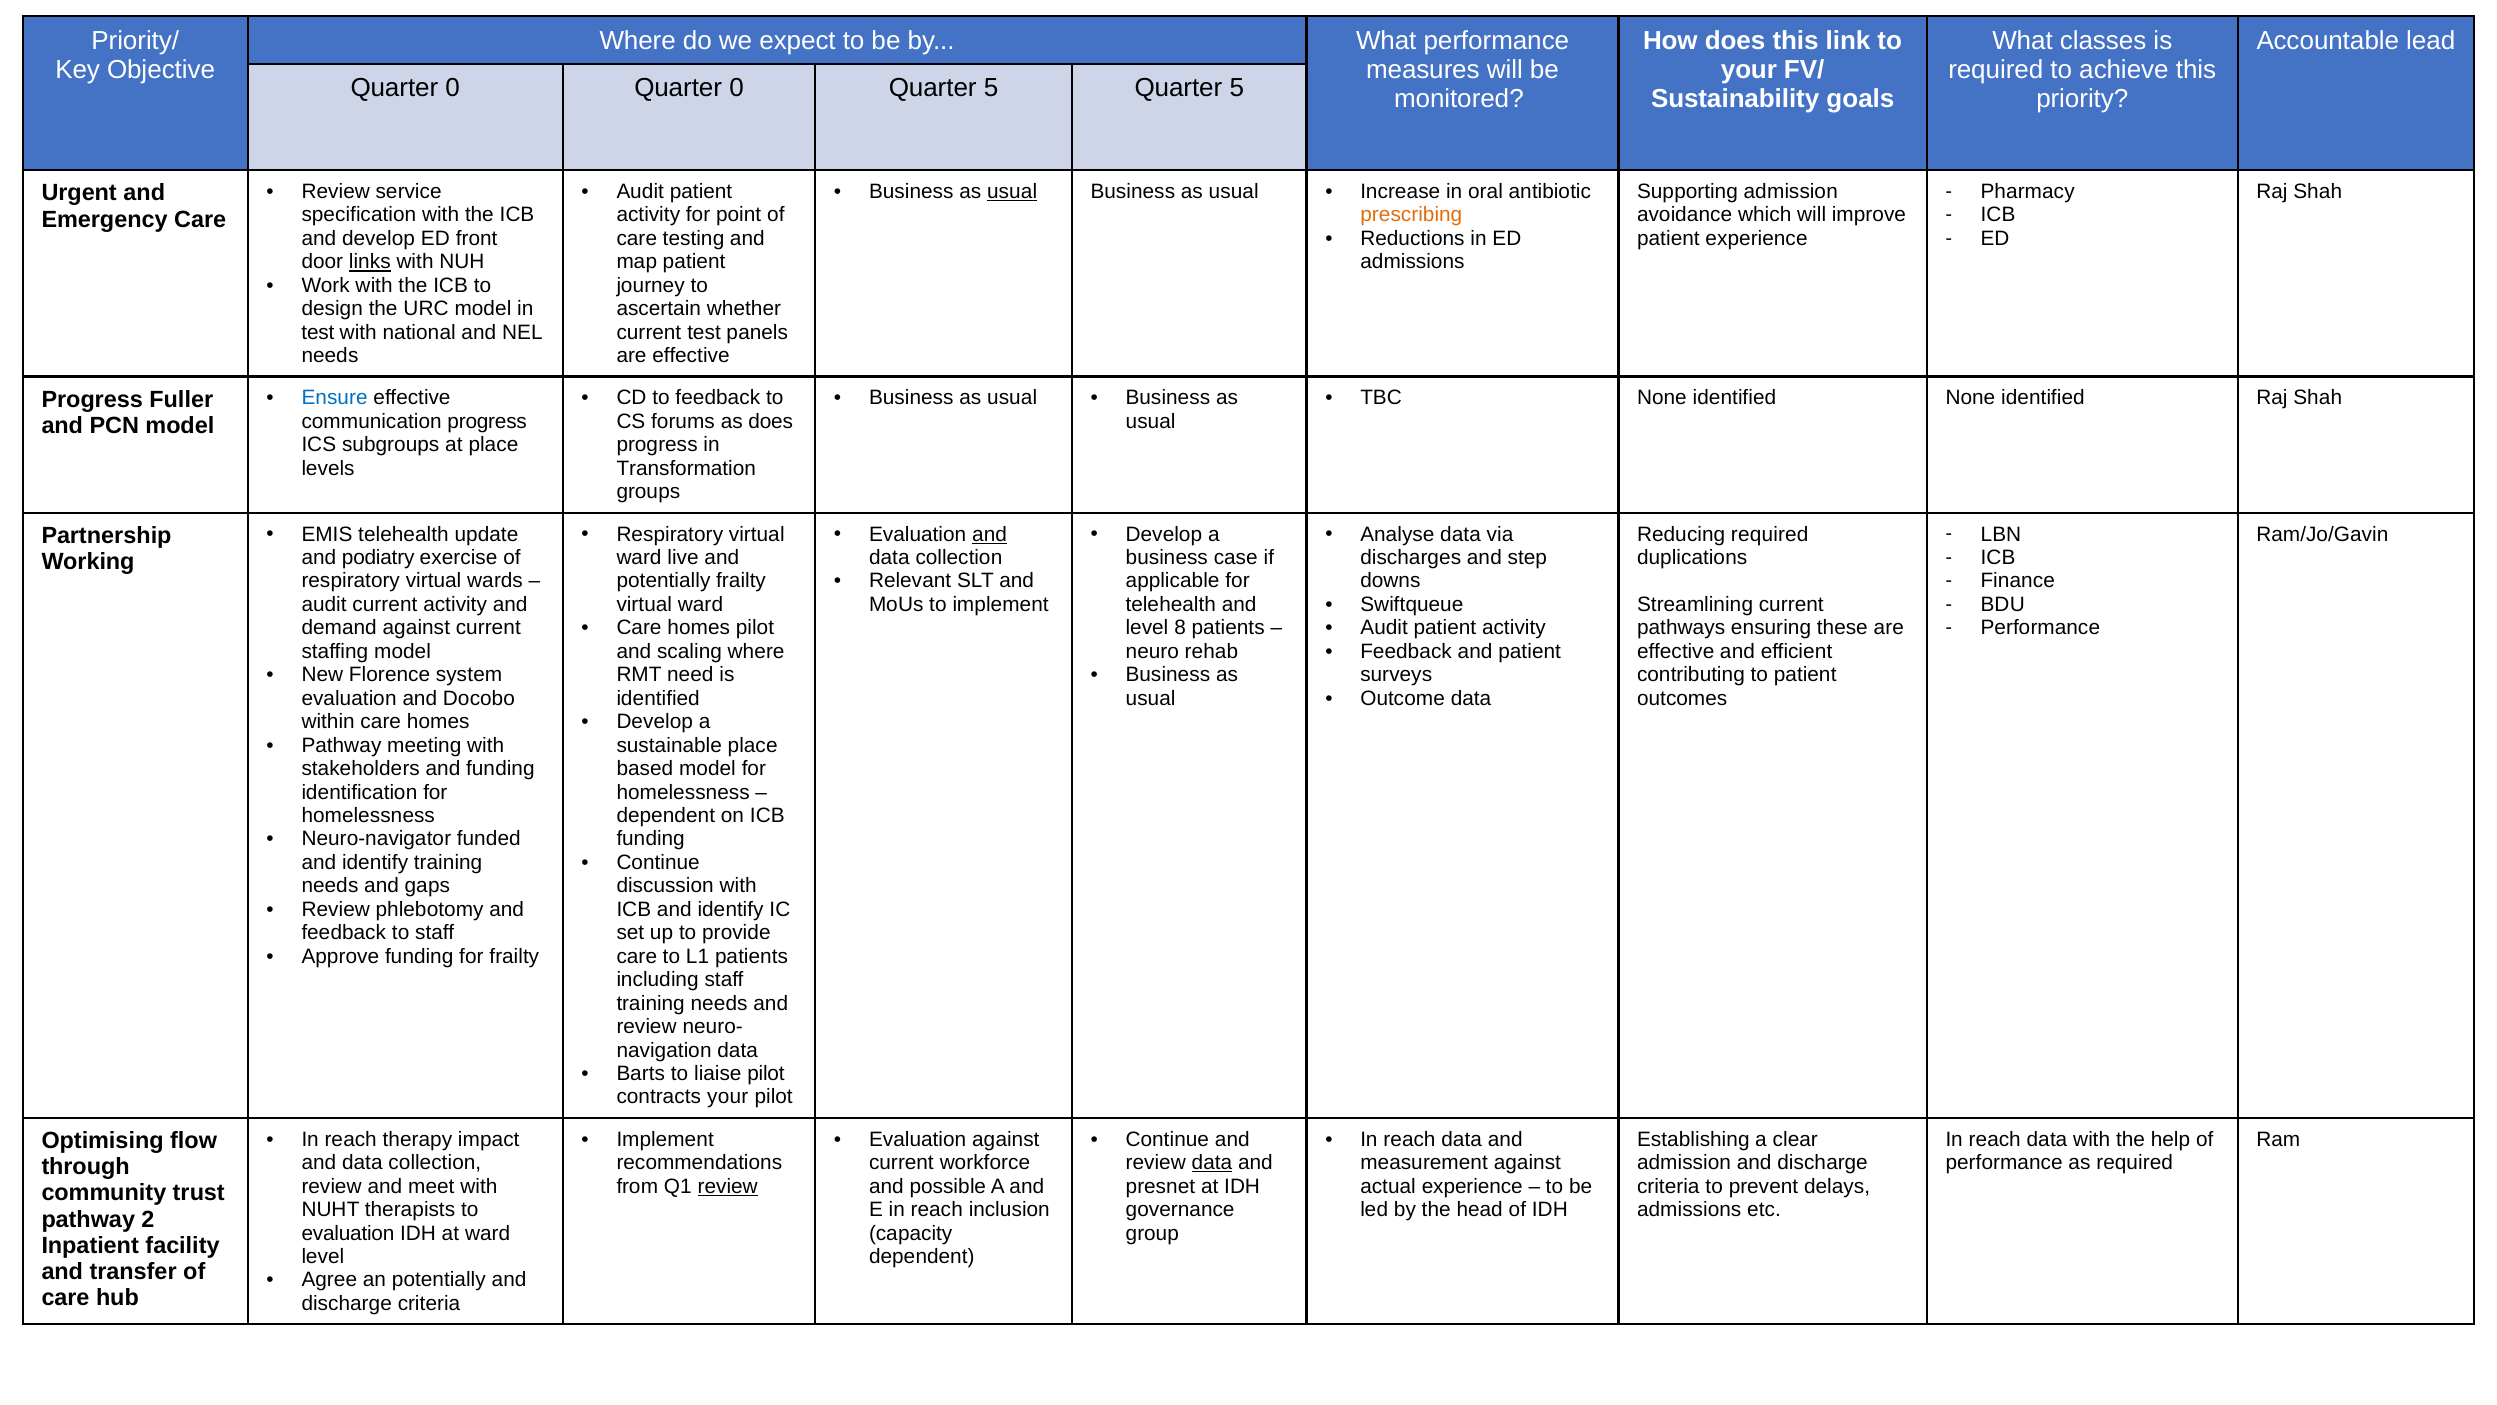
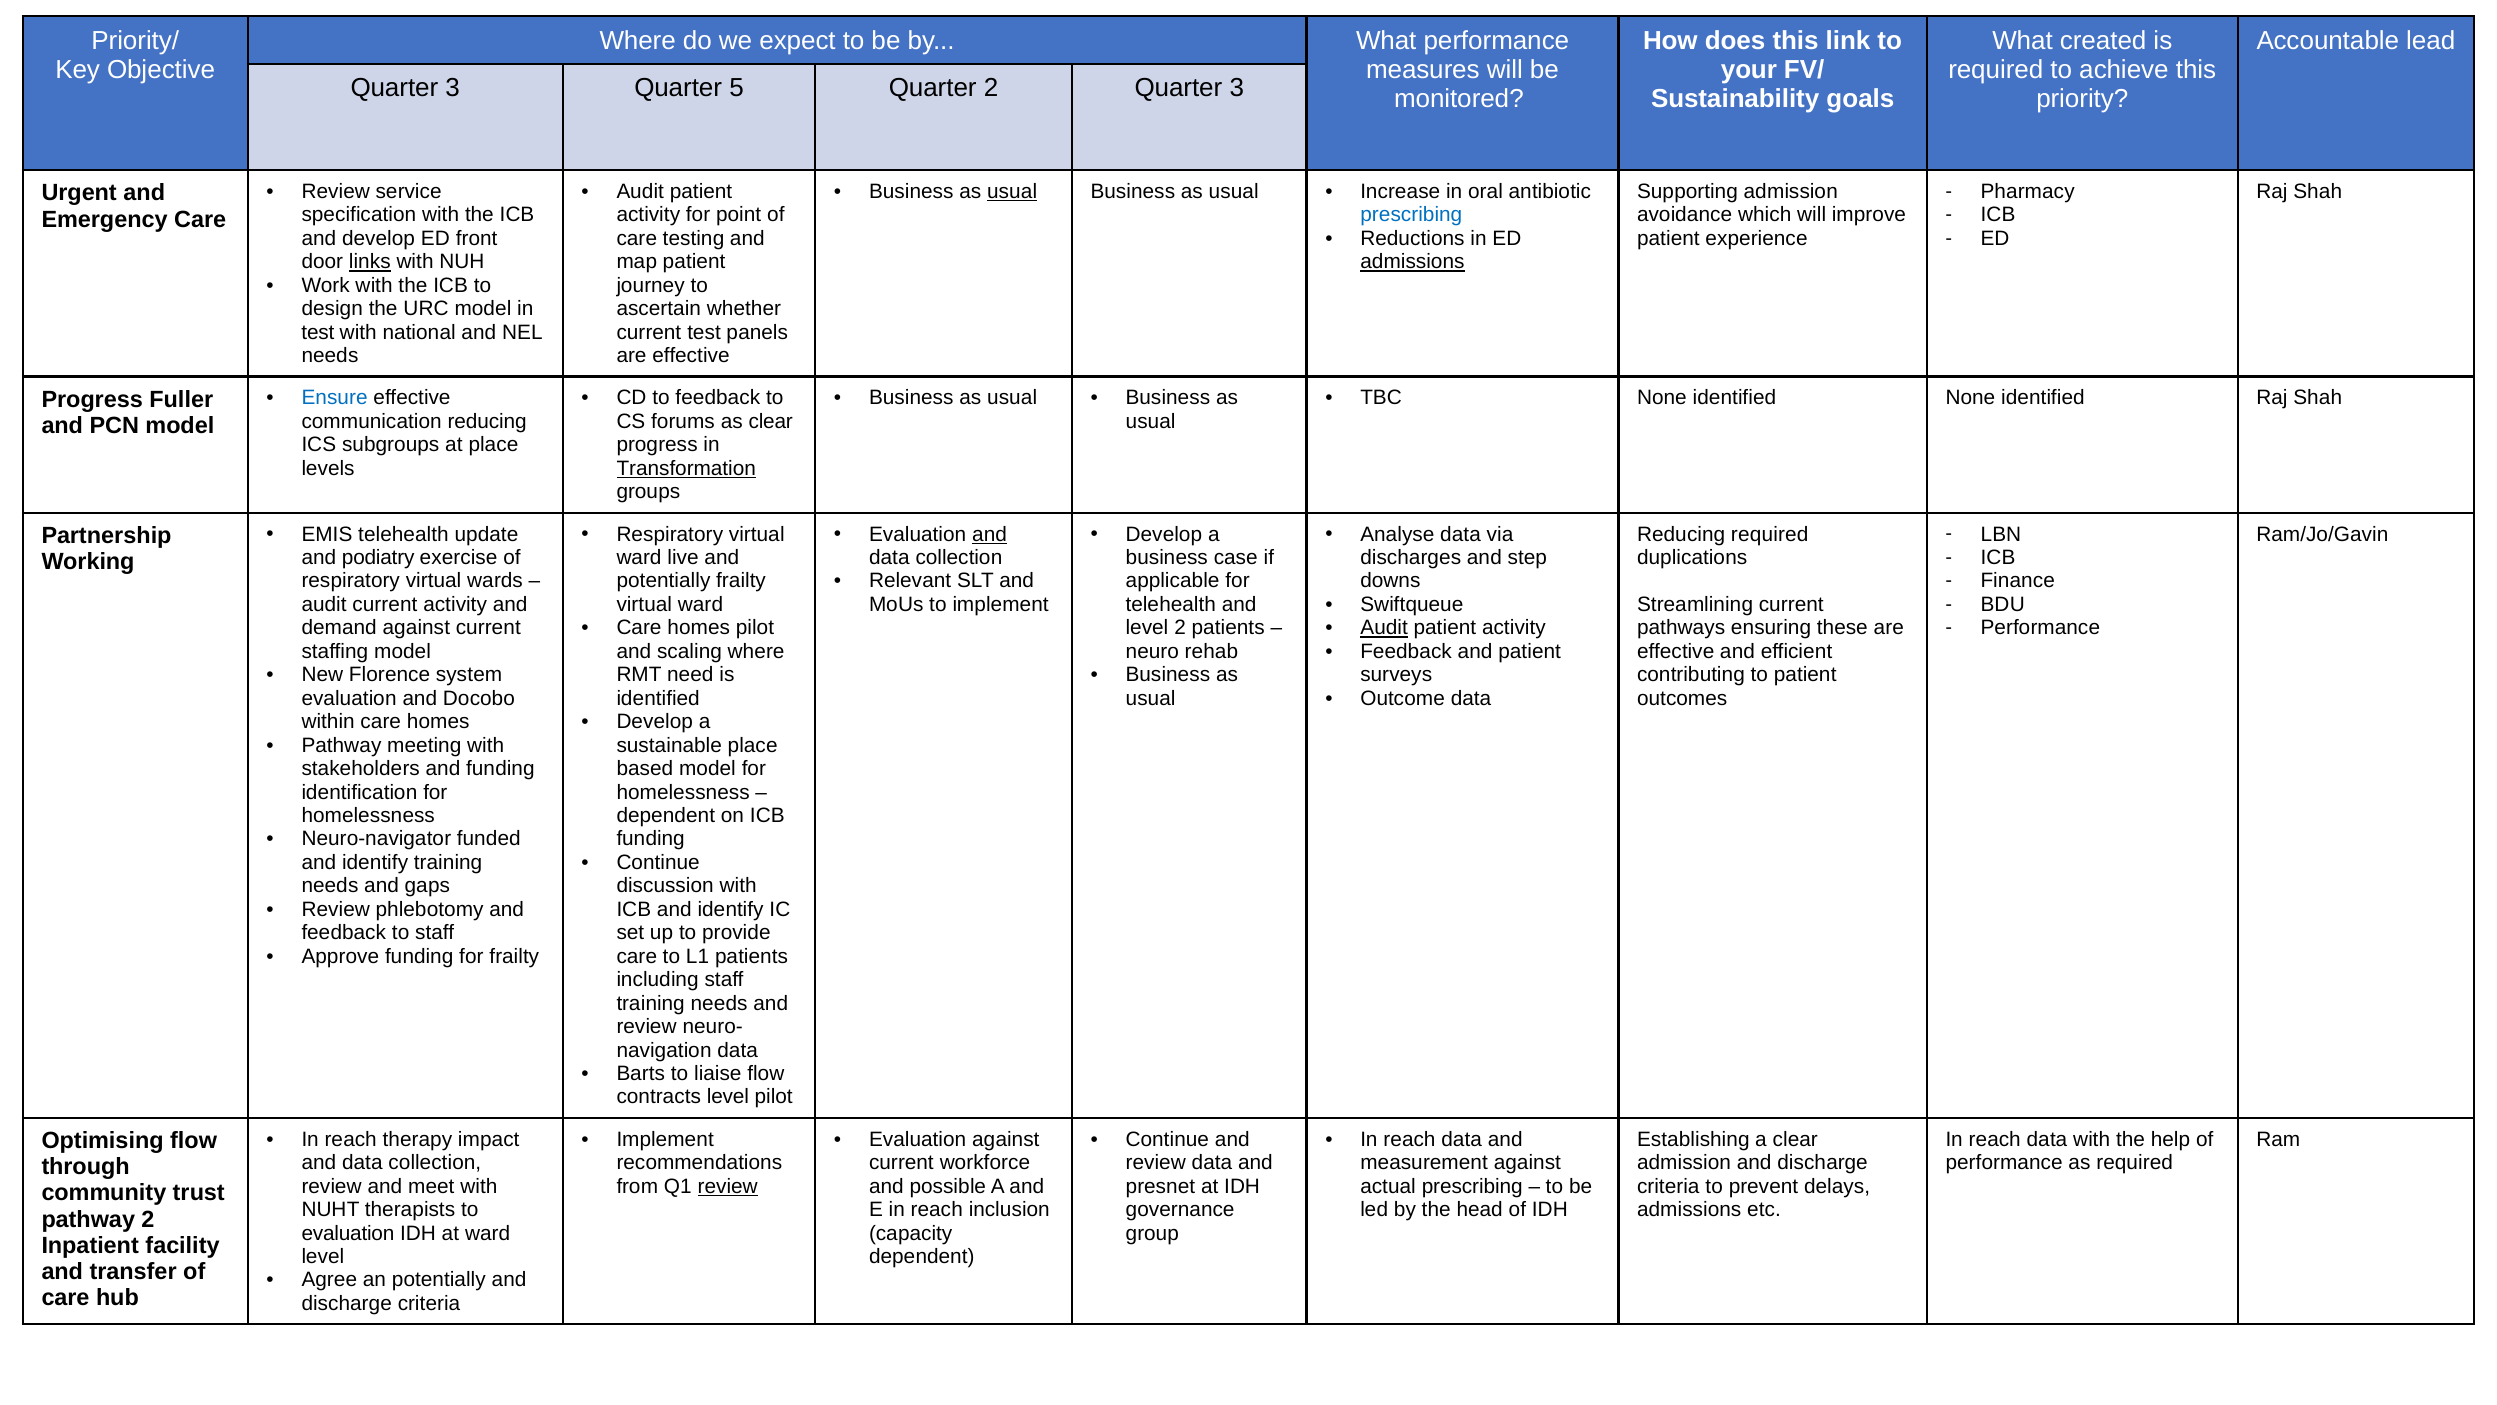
classes: classes -> created (2103, 41)
0: 0 -> 3 (453, 88)
0: 0 -> 5 (736, 88)
5: 5 -> 2 (991, 88)
5: 5 -> 3 (1237, 88)
prescribing colour: orange -> blue (1411, 215)
admissions underline: none -> present (1412, 262)
communication progress: progress -> reducing (487, 421)
as does: does -> clear (771, 421)
Transformation underline: none -> present (686, 468)
level 8: 8 -> 2 (1180, 628)
Audit underline: none -> present (1384, 628)
liaise pilot: pilot -> flow (766, 1073)
contracts your: your -> level (728, 1097)
data underline: present -> none (1212, 1162)
actual experience: experience -> prescribing (1472, 1186)
